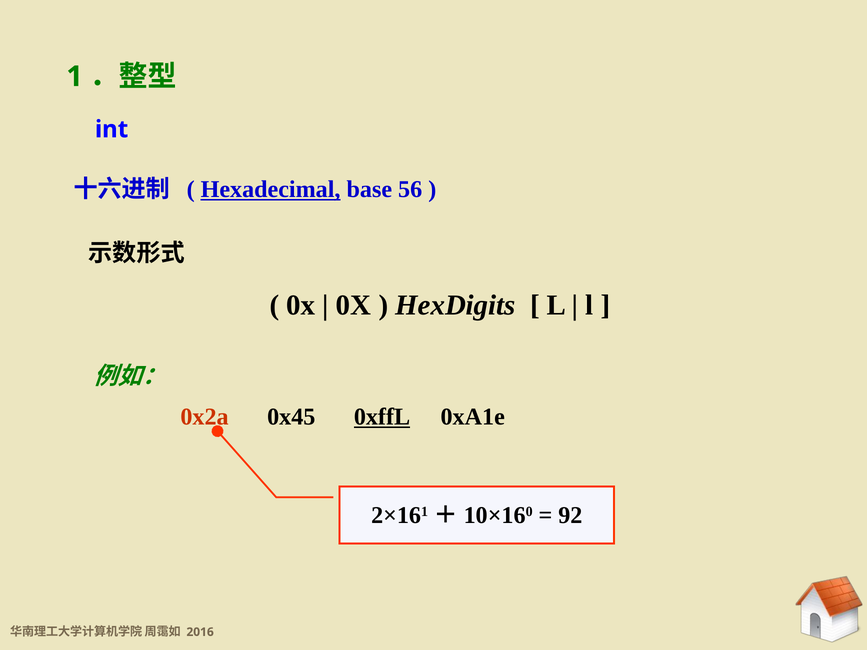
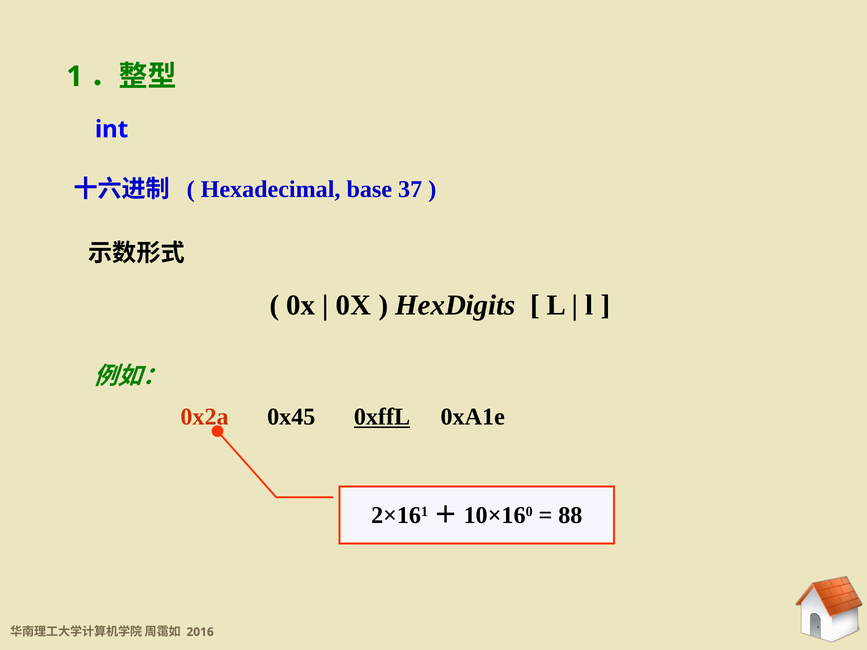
Hexadecimal underline: present -> none (271, 190)
56: 56 -> 37 (410, 190)
92: 92 -> 88 (570, 516)
